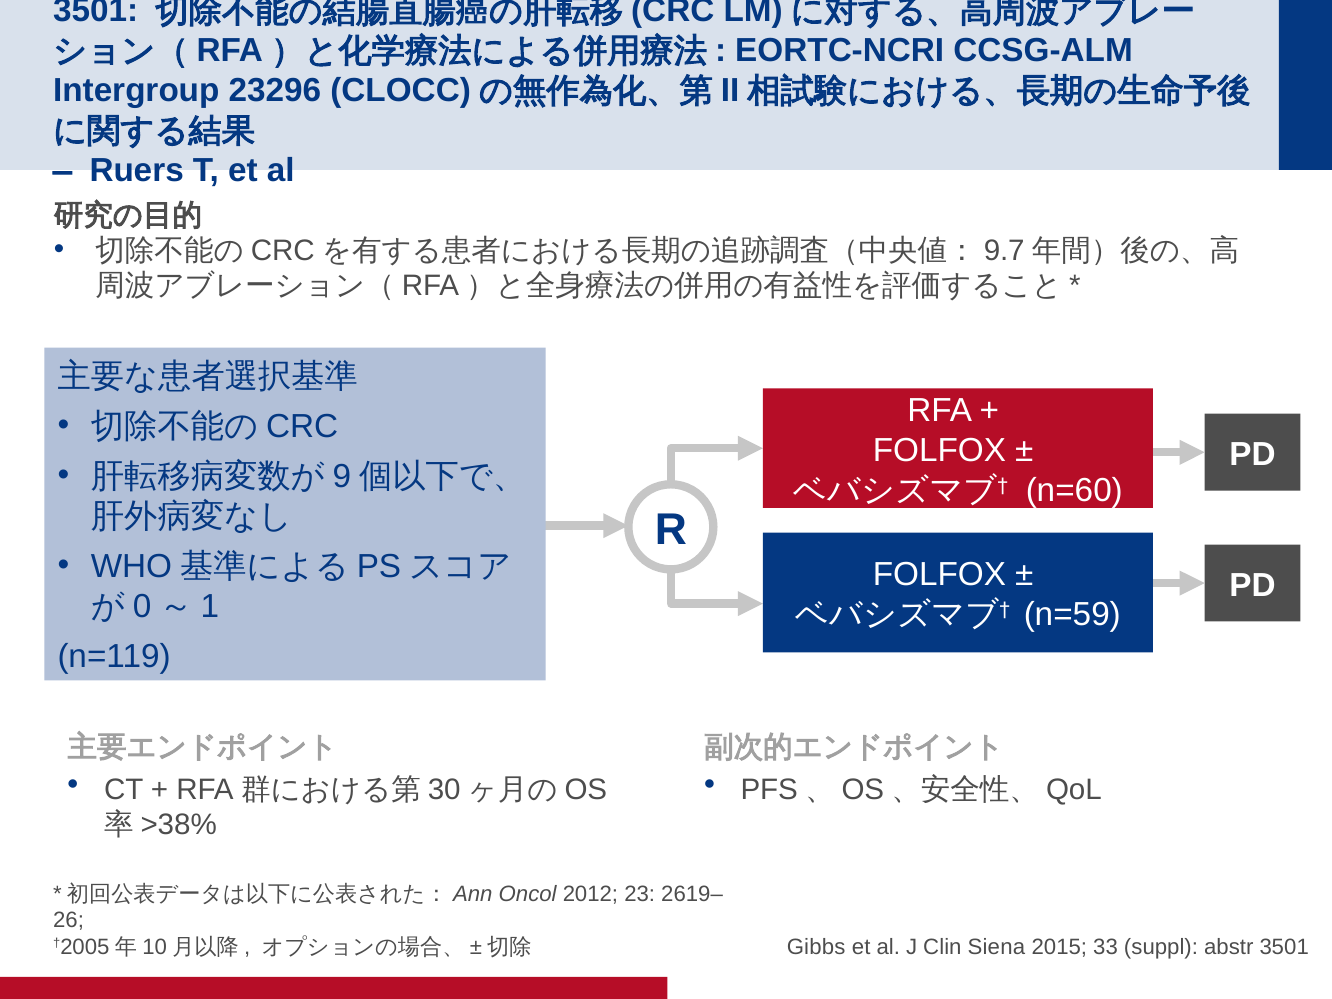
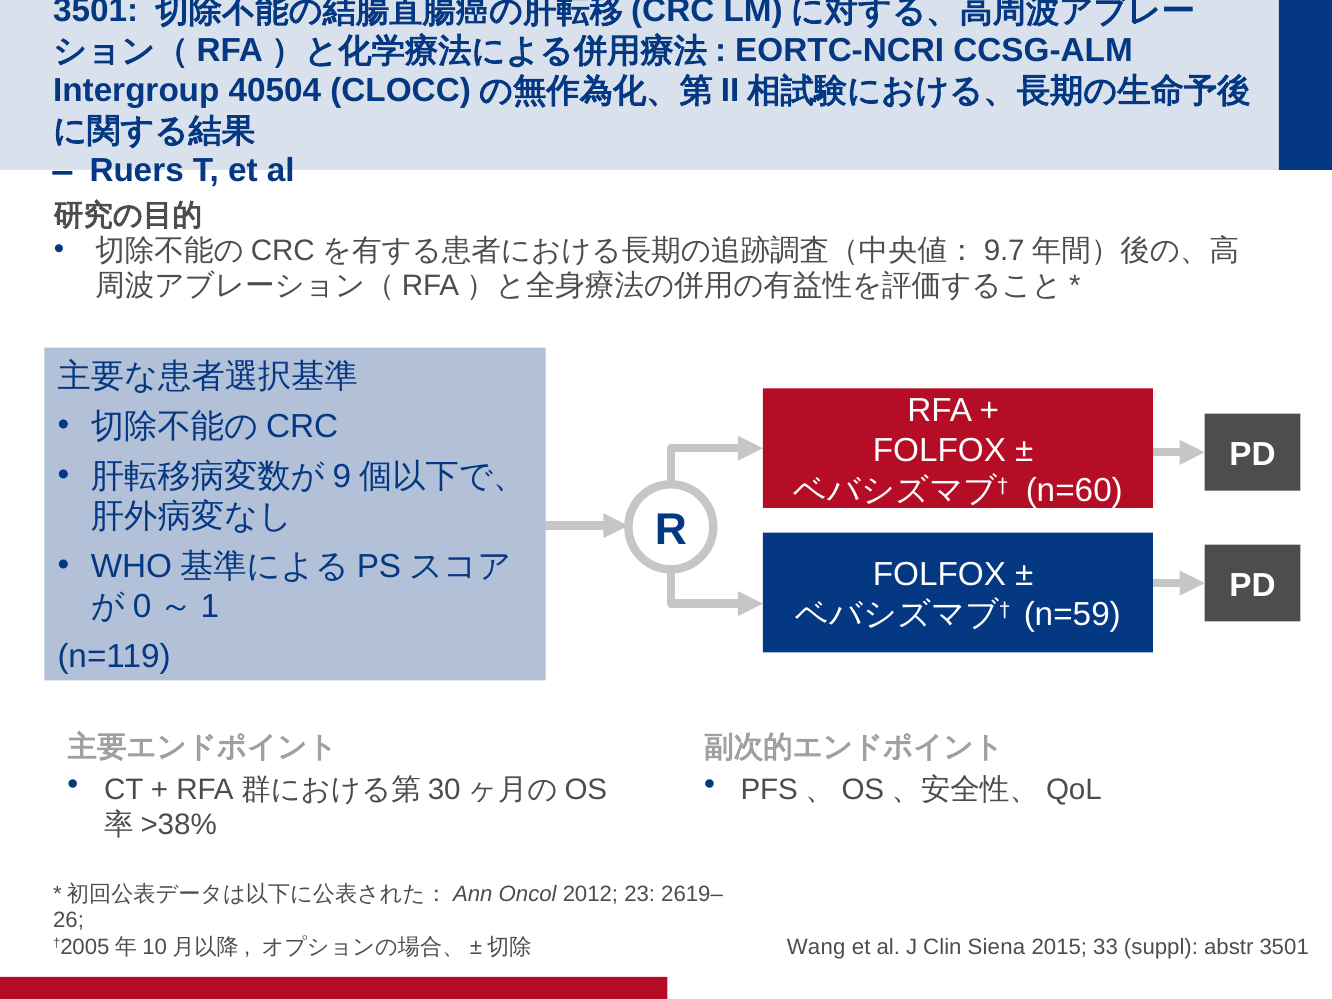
23296: 23296 -> 40504 (275, 91)
Gibbs: Gibbs -> Wang (816, 947)
